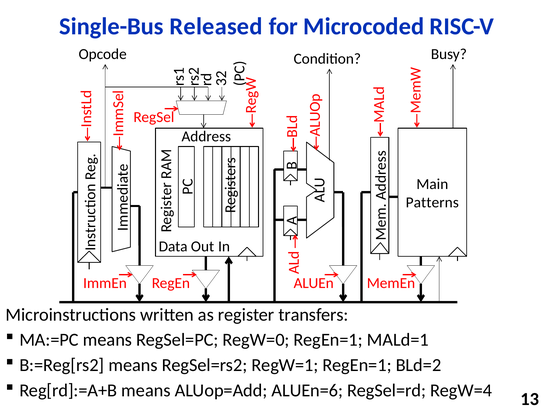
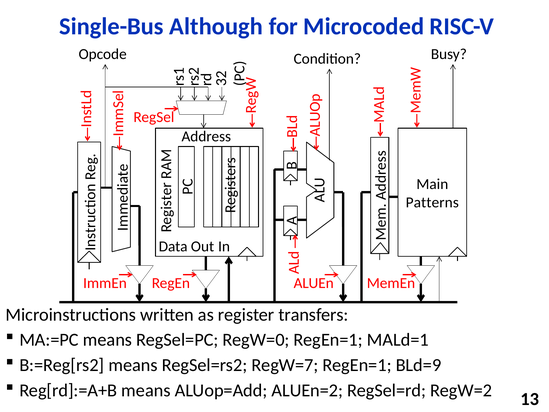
Released: Released -> Although (216, 27)
RegW=1: RegW=1 -> RegW=7 (285, 365)
BLd=2: BLd=2 -> BLd=9 (419, 365)
ALUEn=6: ALUEn=6 -> ALUEn=2 (307, 390)
RegW=4: RegW=4 -> RegW=2 (461, 390)
